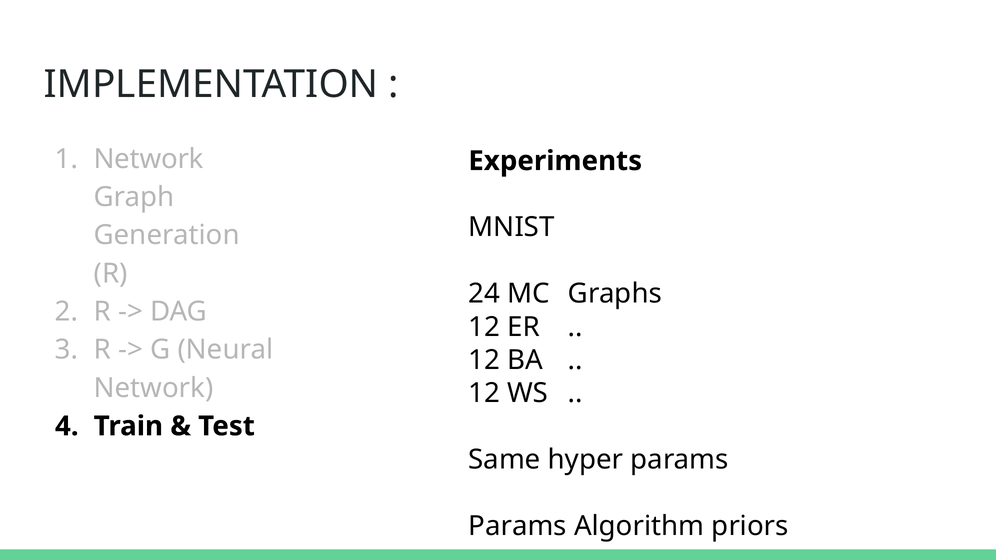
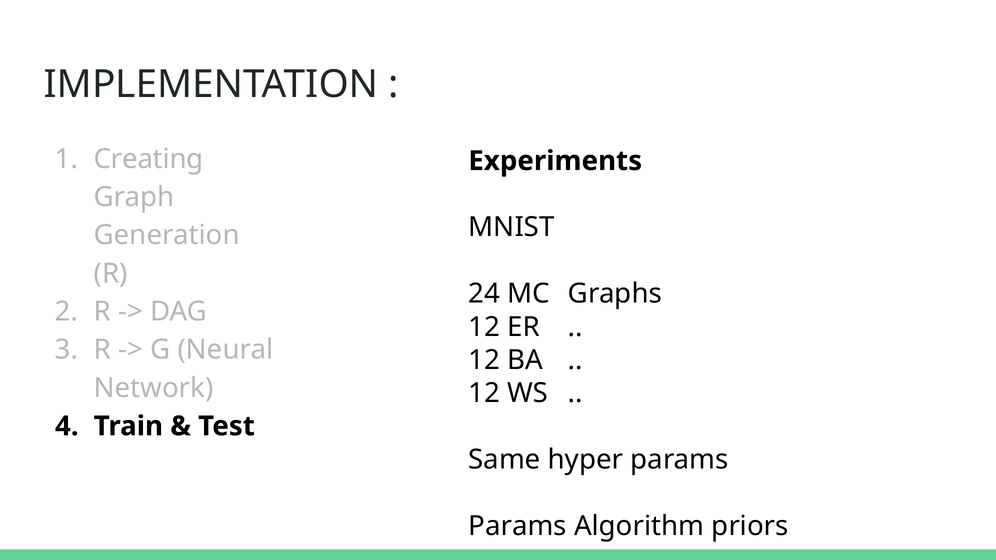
Network: Network -> Creating (149, 159)
